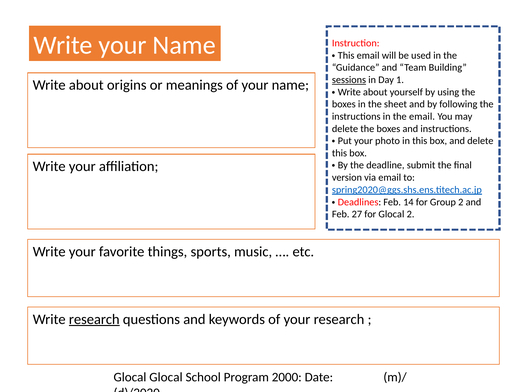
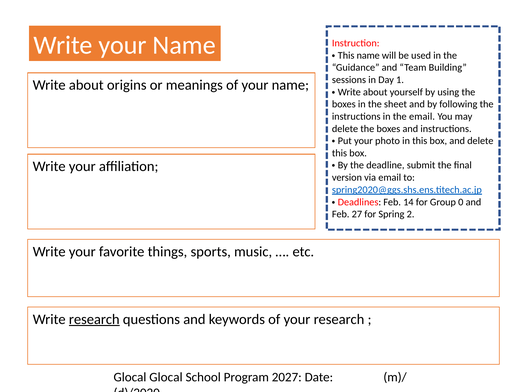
email: email -> name (368, 55)
sessions underline: present -> none (349, 80)
Group 2: 2 -> 0 (461, 202)
for Glocal: Glocal -> Spring (391, 214)
2000: 2000 -> 2027 (287, 377)
